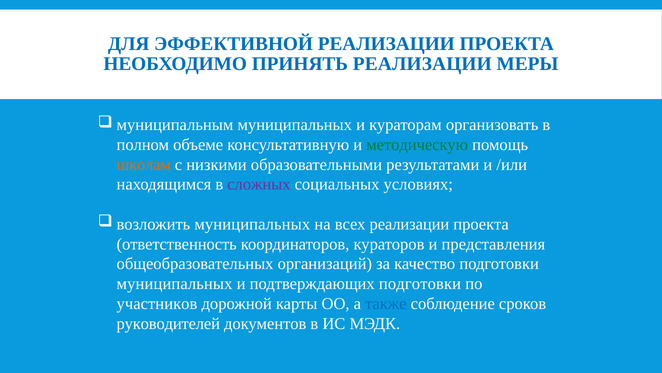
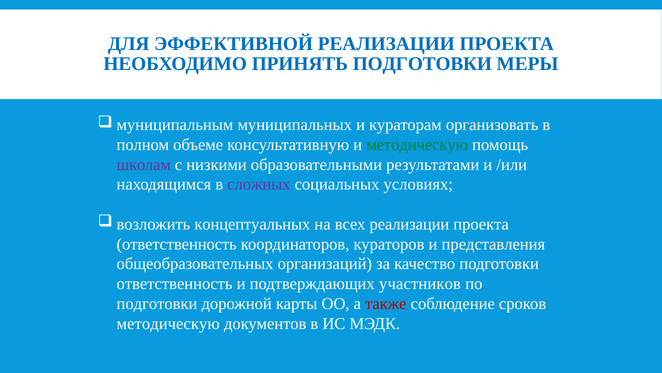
ПРИНЯТЬ РЕАЛИЗАЦИИ: РЕАЛИЗАЦИИ -> ПОДГОТОВКИ (422, 64)
школам colour: orange -> purple (144, 164)
муниципальных: муниципальных -> концептуальных (252, 224)
муниципальных: муниципальных -> ответственность (175, 283)
подтверждающих подготовки: подготовки -> участников (420, 283)
участников: участников -> подготовки (157, 303)
также colour: blue -> red (386, 303)
руководителей: руководителей -> методическую (168, 323)
